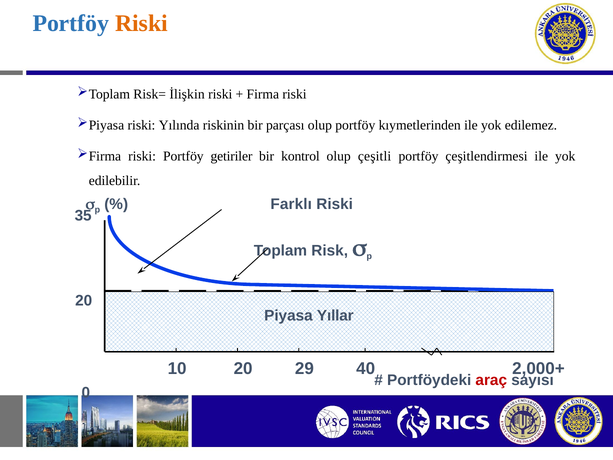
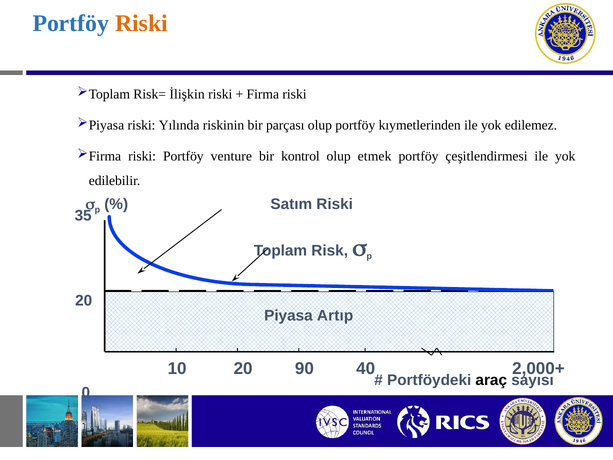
getiriler: getiriler -> venture (231, 156)
çeşitli: çeşitli -> etmek (375, 156)
Farklı: Farklı -> Satım (291, 204)
Yıllar: Yıllar -> Artıp (335, 315)
29: 29 -> 90 (304, 369)
araç colour: red -> black (491, 380)
